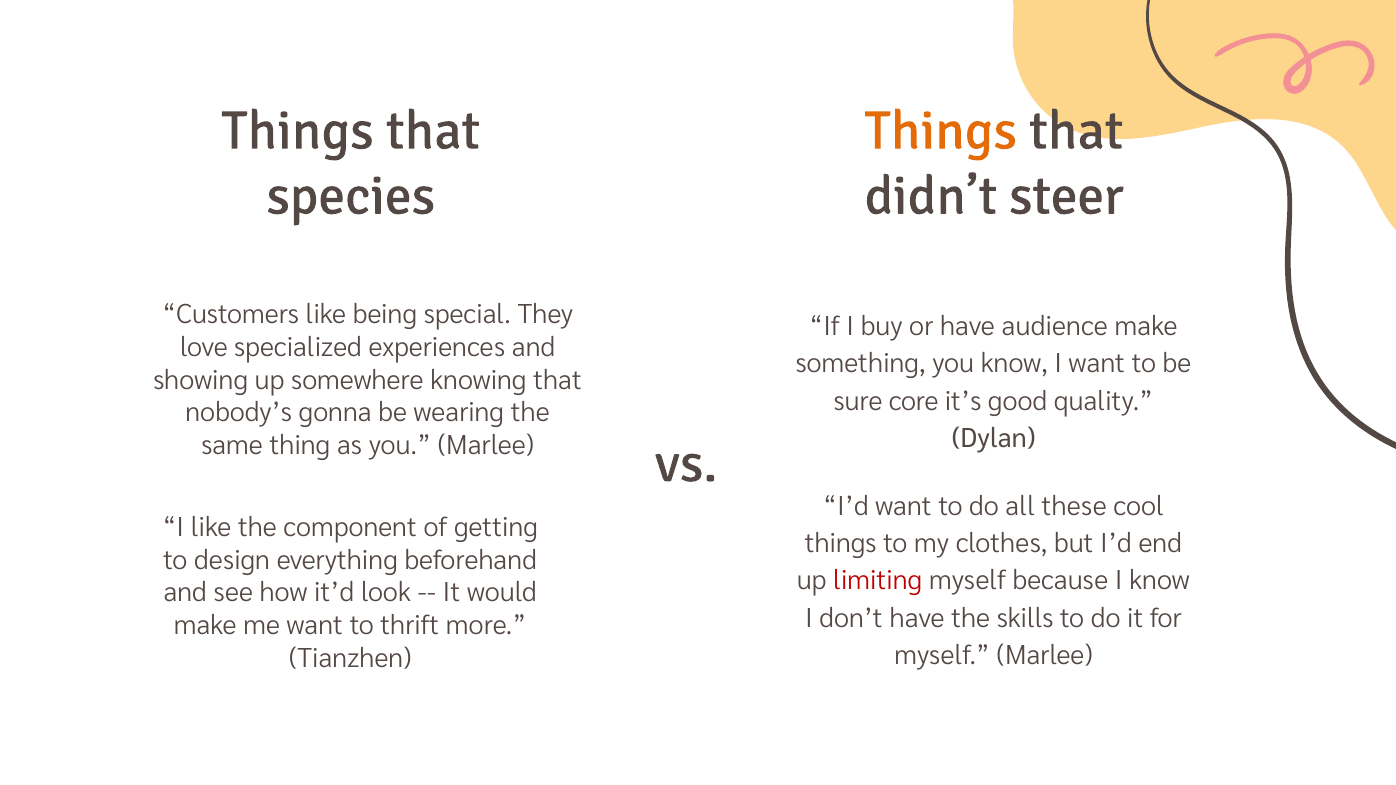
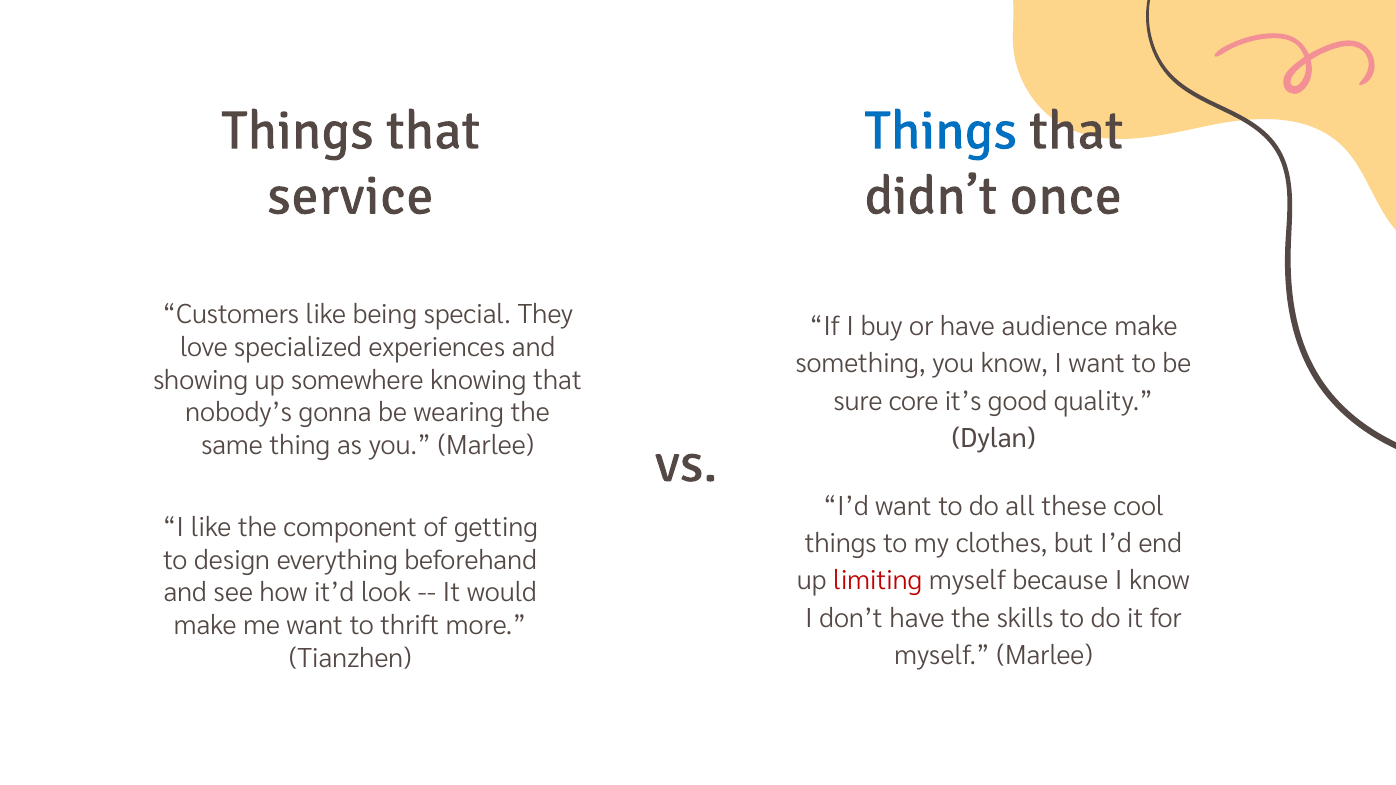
Things colour: orange -> blue (941, 131)
species: species -> service (350, 196)
steer: steer -> once (1066, 196)
